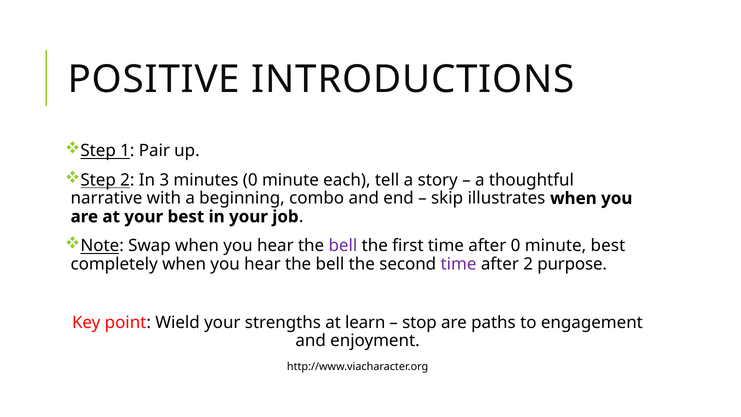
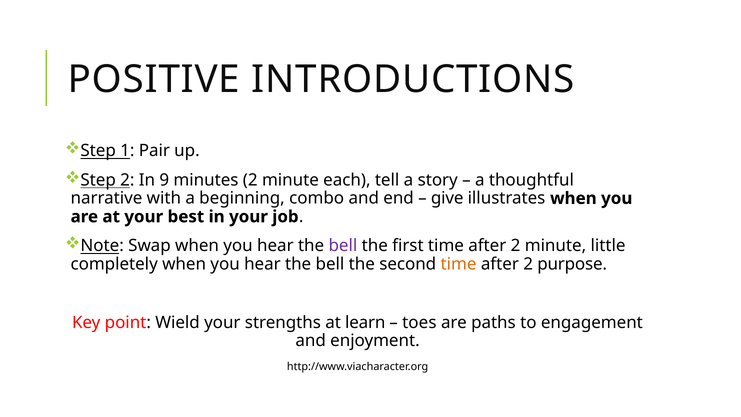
3: 3 -> 9 (164, 180)
minutes 0: 0 -> 2 (250, 180)
skip: skip -> give (447, 198)
first time after 0: 0 -> 2 (516, 246)
minute best: best -> little (608, 246)
time colour: purple -> orange (459, 264)
stop: stop -> toes (419, 322)
